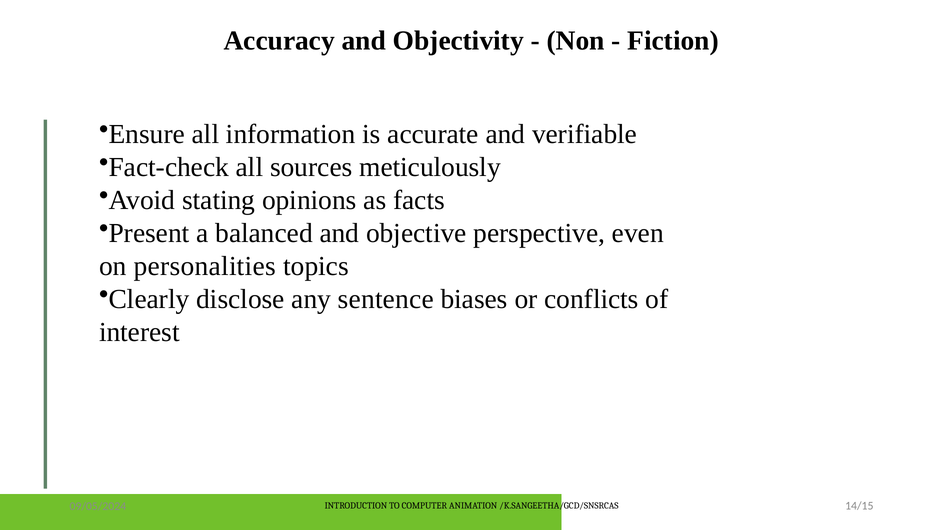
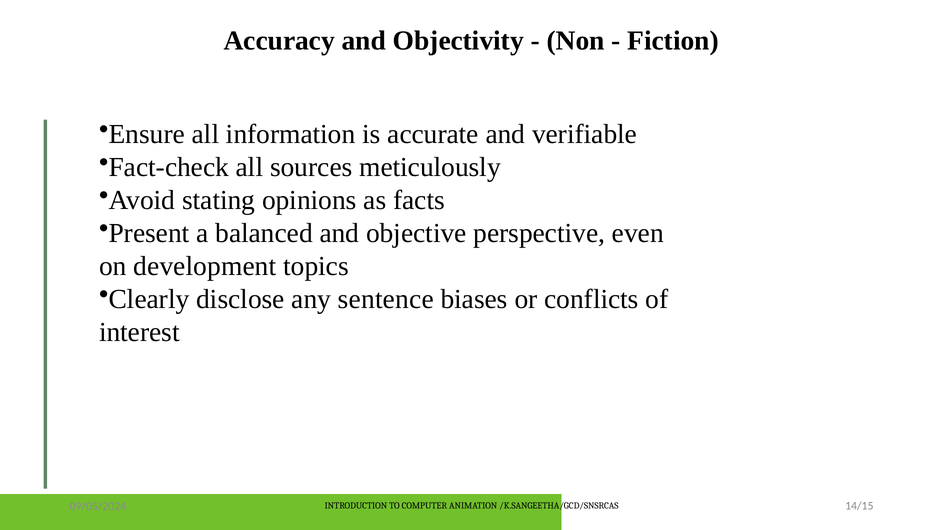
personalities: personalities -> development (205, 266)
